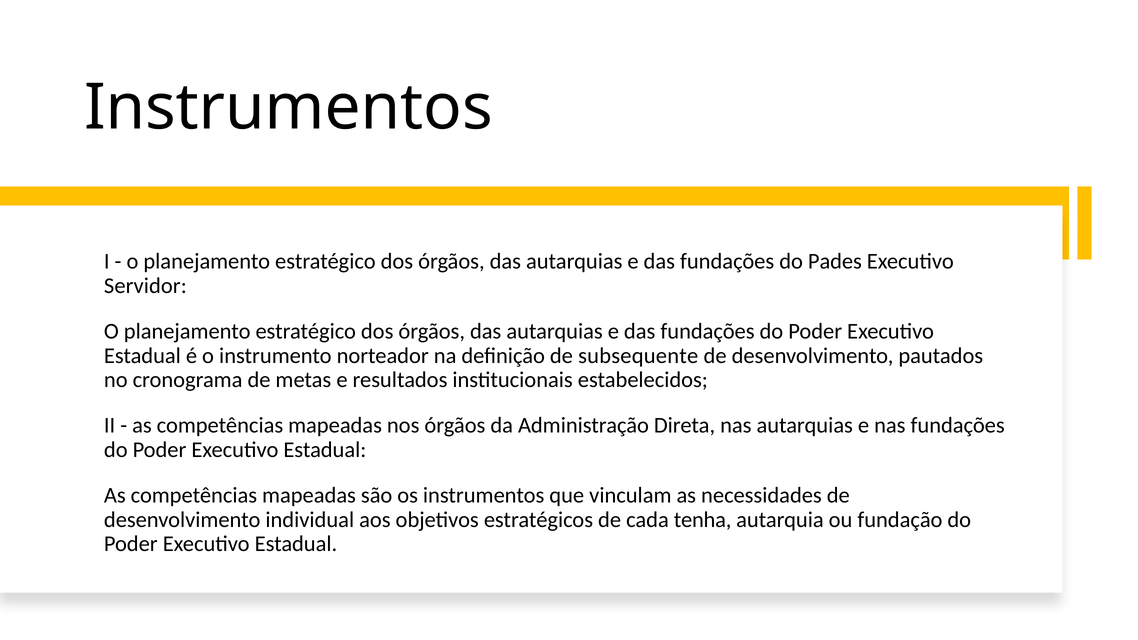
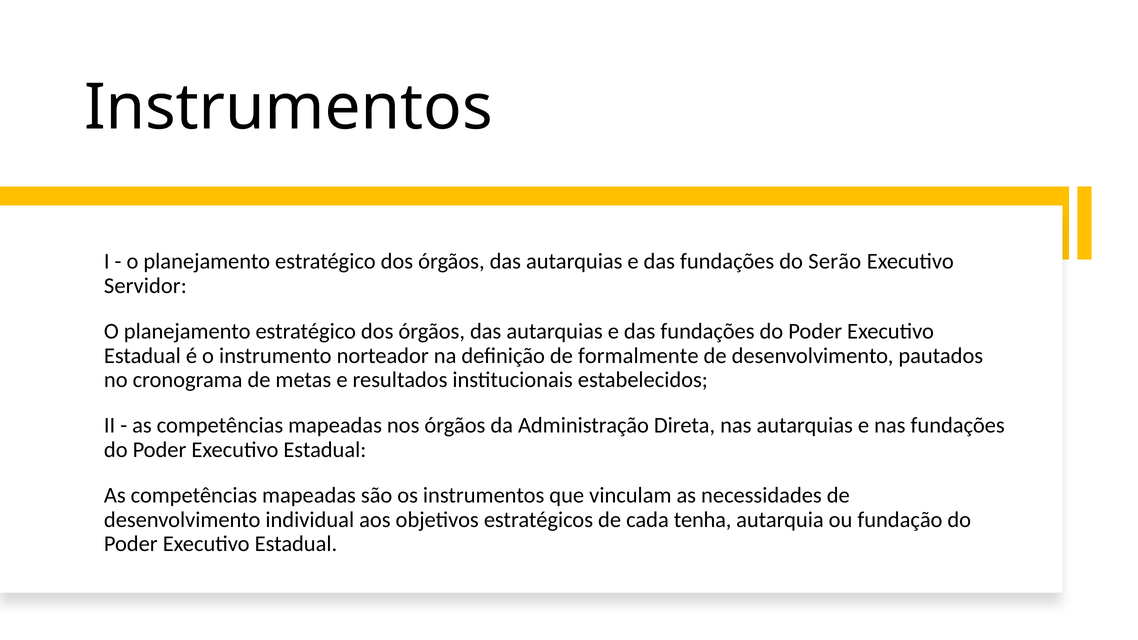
Pades: Pades -> Serão (835, 261)
subsequente: subsequente -> formalmente (638, 356)
